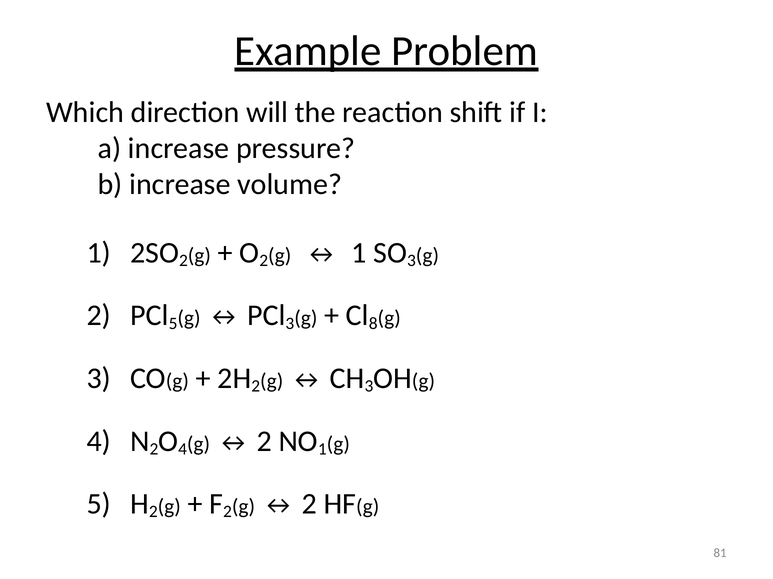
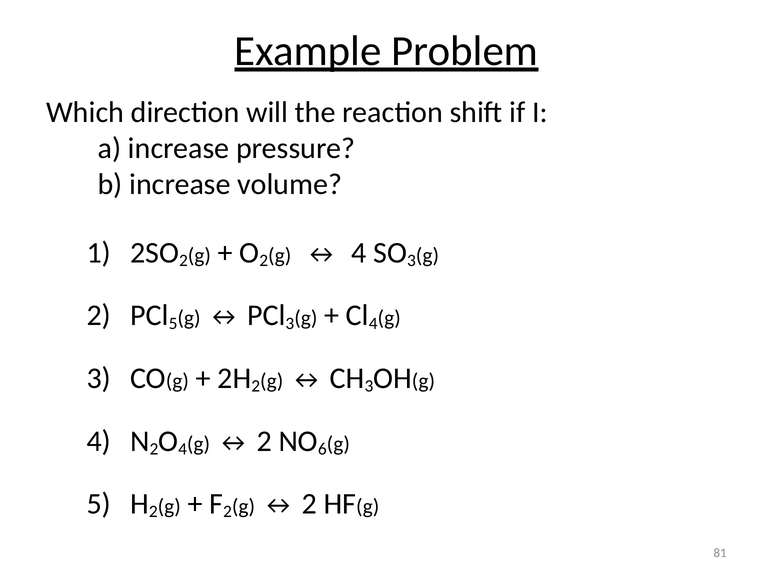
1: 1 -> 4 (359, 253)
8: 8 -> 4 (373, 324)
1: 1 -> 6 (322, 450)
